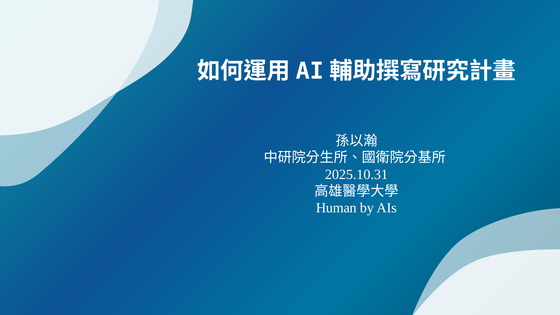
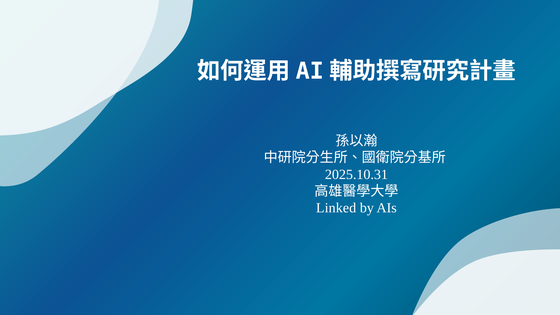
Human: Human -> Linked (336, 208)
